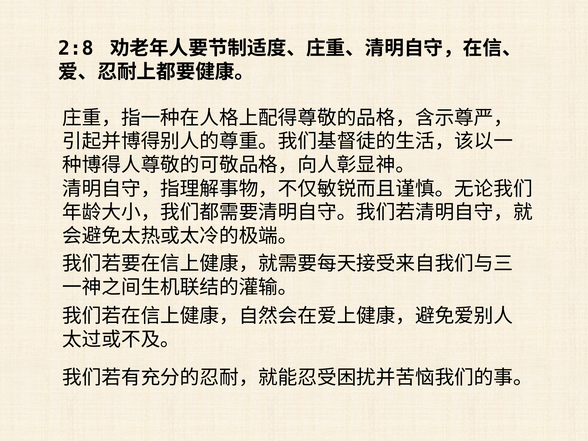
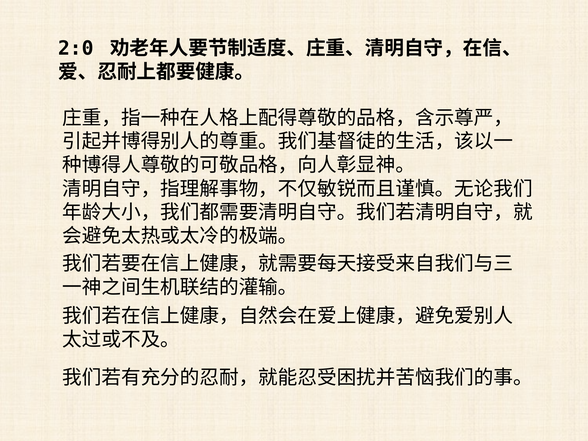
2:8: 2:8 -> 2:0 (76, 48)
